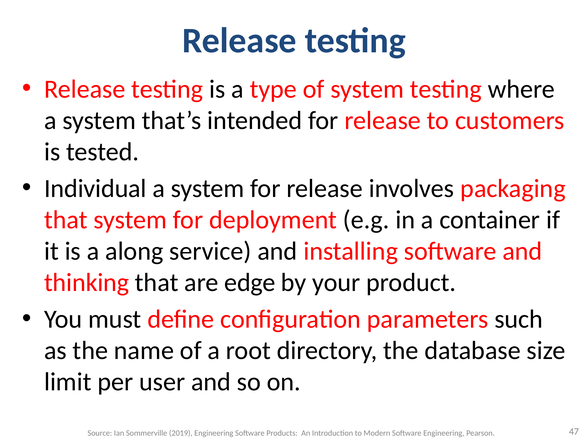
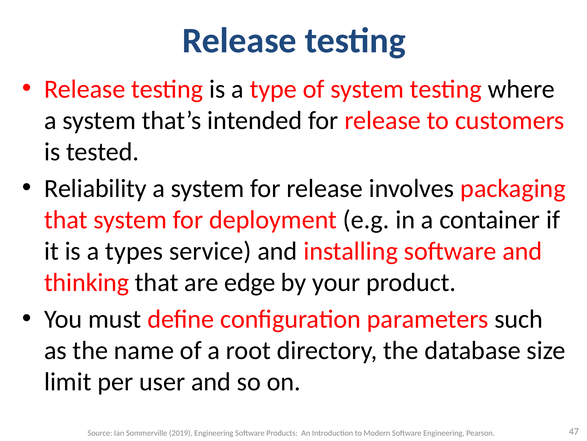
Individual: Individual -> Reliability (95, 188)
along: along -> types (134, 251)
